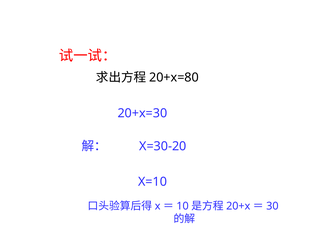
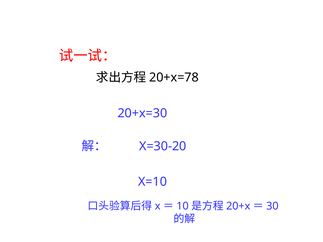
20+x=80: 20+x=80 -> 20+x=78 (174, 78)
